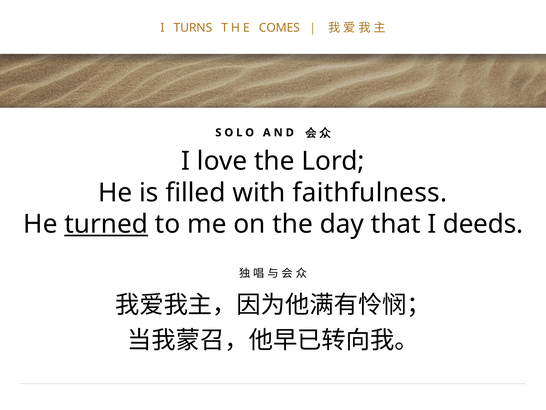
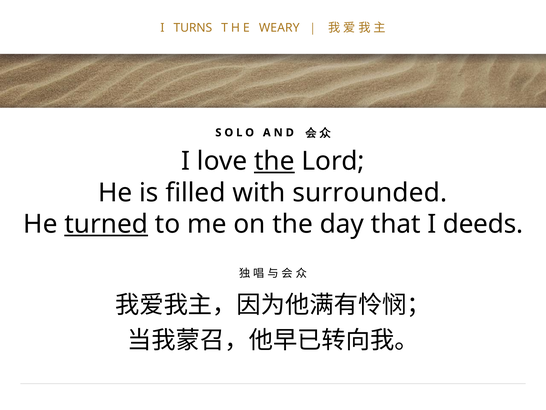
COMES: COMES -> WEARY (279, 28)
the underline: none -> present (274, 161)
faithfulness: faithfulness -> surrounded (370, 193)
